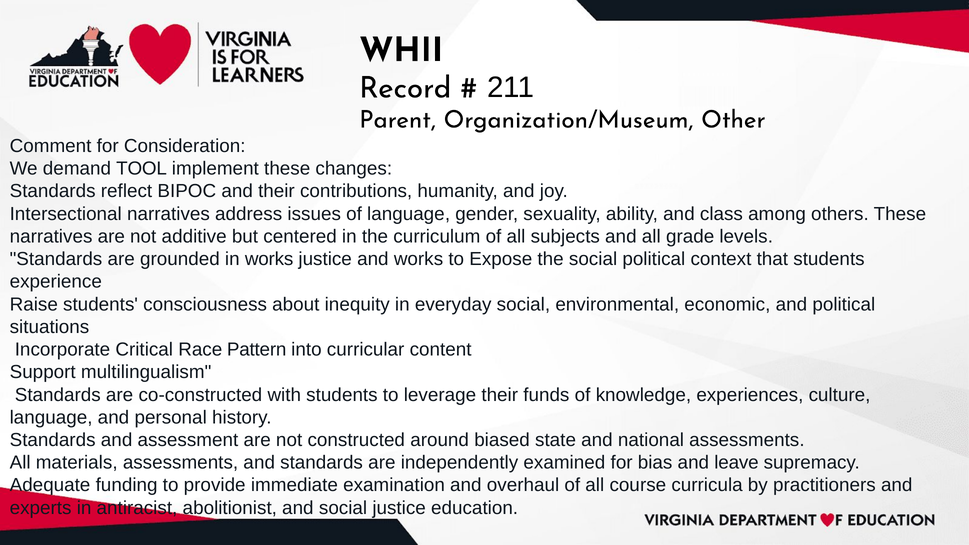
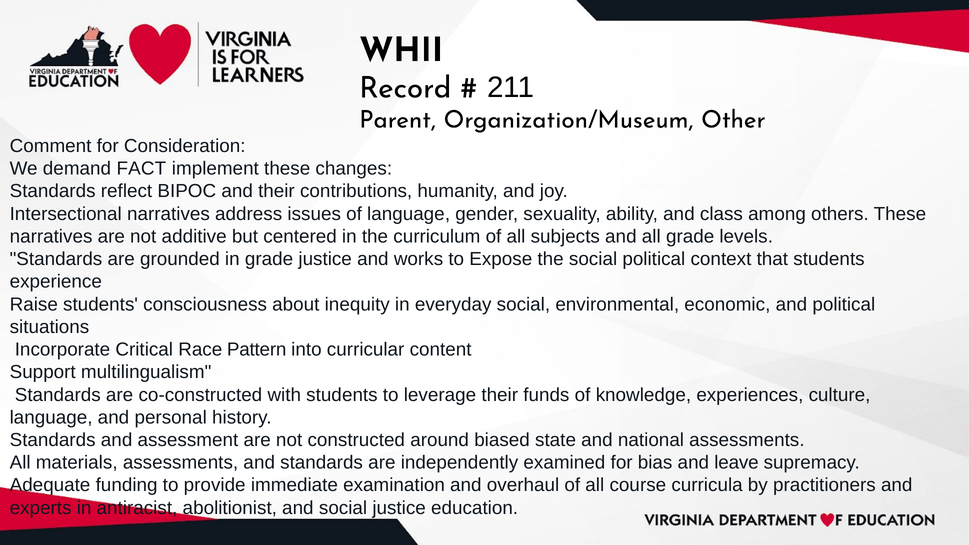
TOOL: TOOL -> FACT (141, 169)
in works: works -> grade (269, 259)
